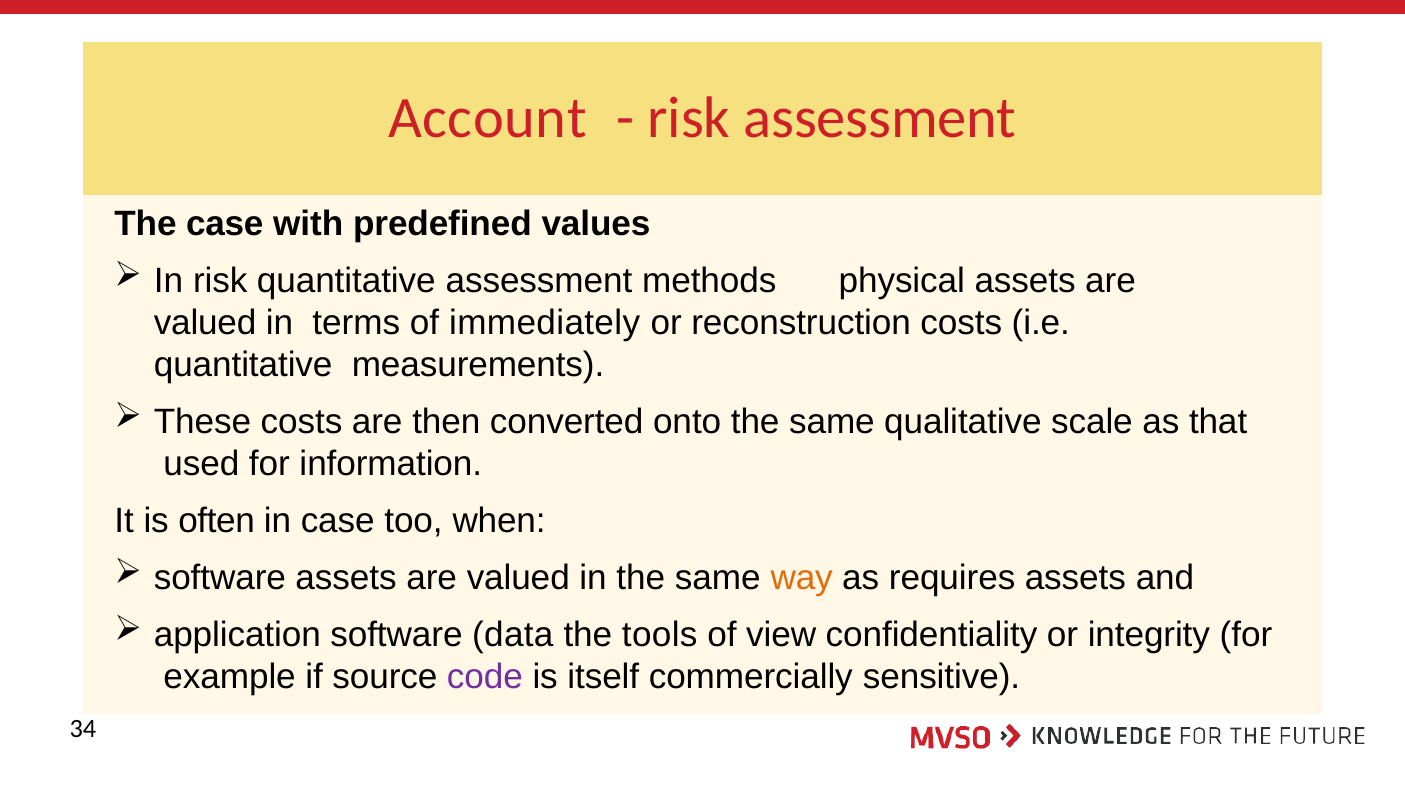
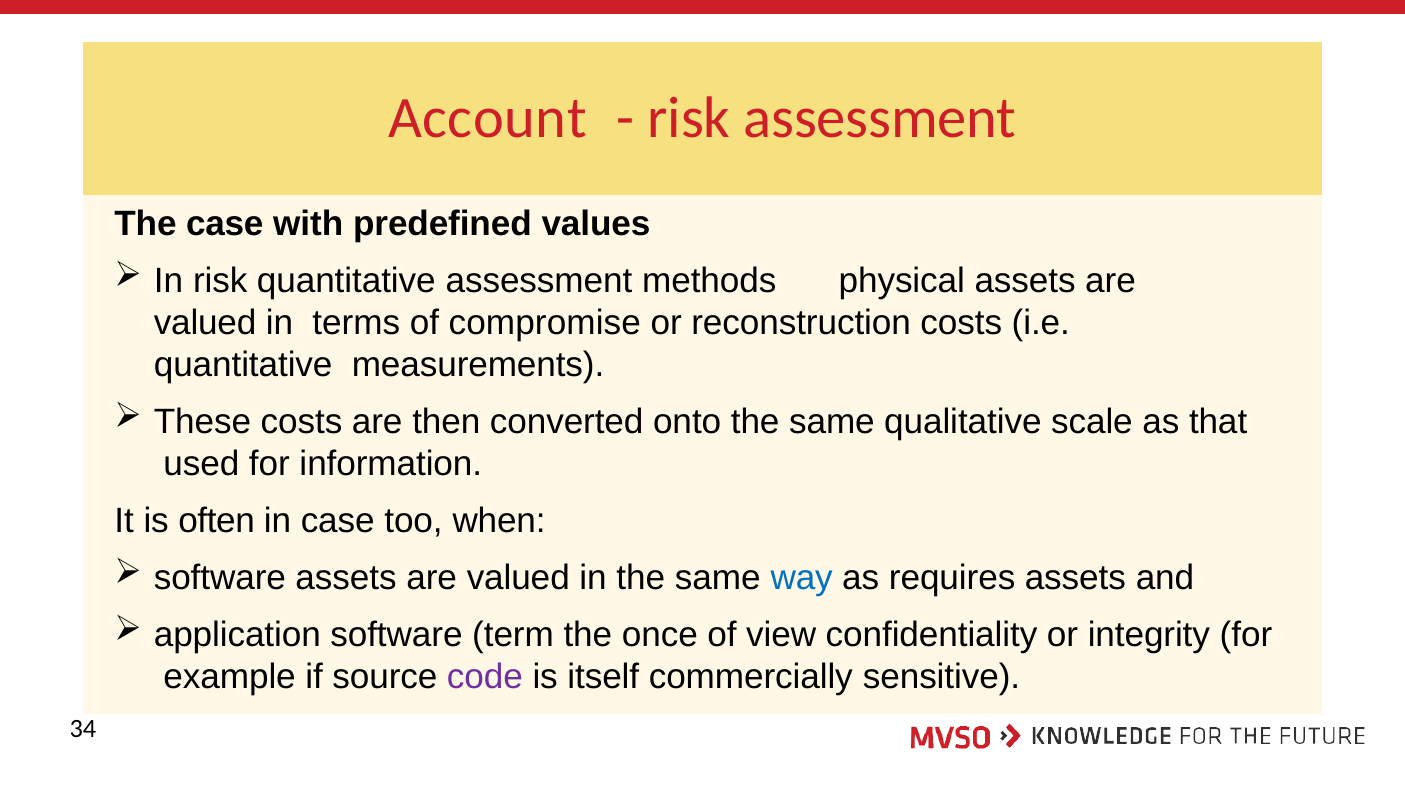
immediately: immediately -> compromise (545, 322)
way colour: orange -> blue (802, 577)
data: data -> term (513, 634)
tools: tools -> once (660, 634)
